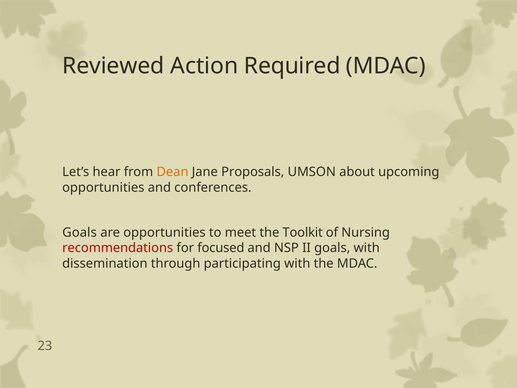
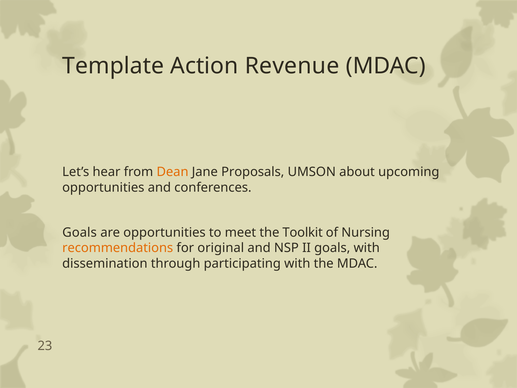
Reviewed: Reviewed -> Template (113, 66)
Required: Required -> Revenue (292, 66)
recommendations colour: red -> orange (118, 248)
focused: focused -> original (221, 248)
